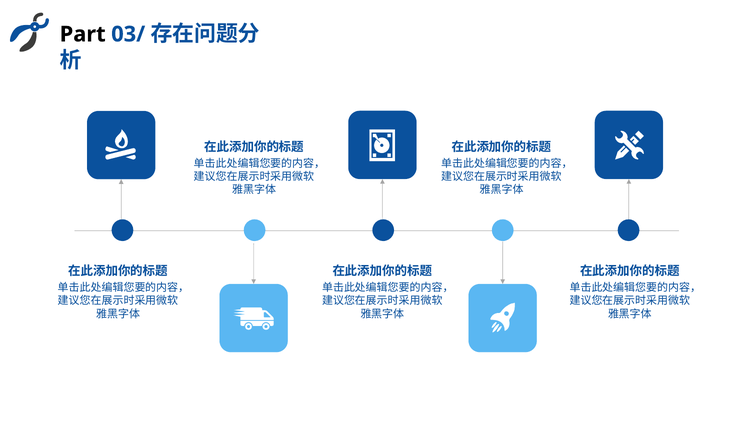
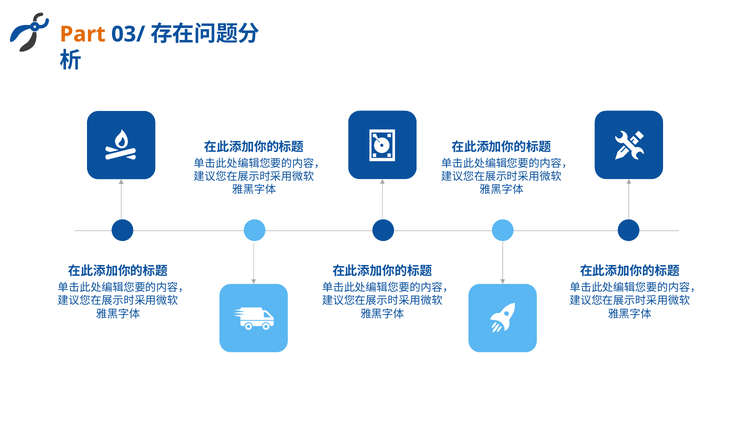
Part colour: black -> orange (83, 34)
